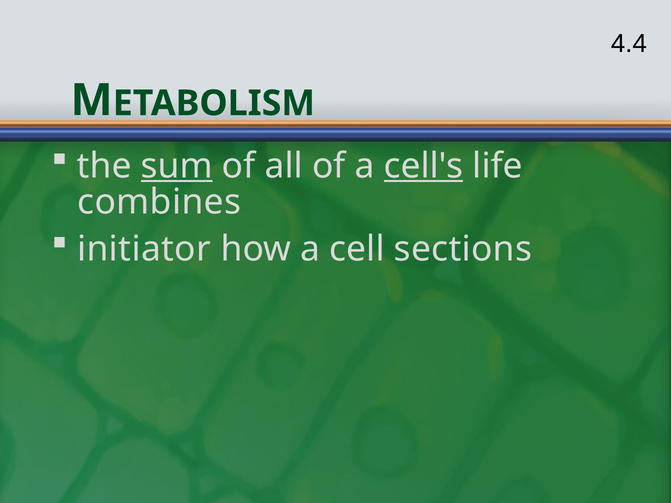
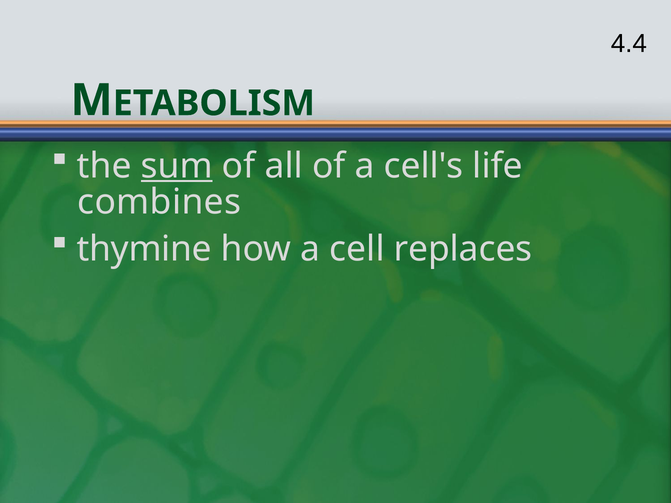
cell's underline: present -> none (424, 166)
initiator: initiator -> thymine (144, 249)
sections: sections -> replaces (463, 249)
